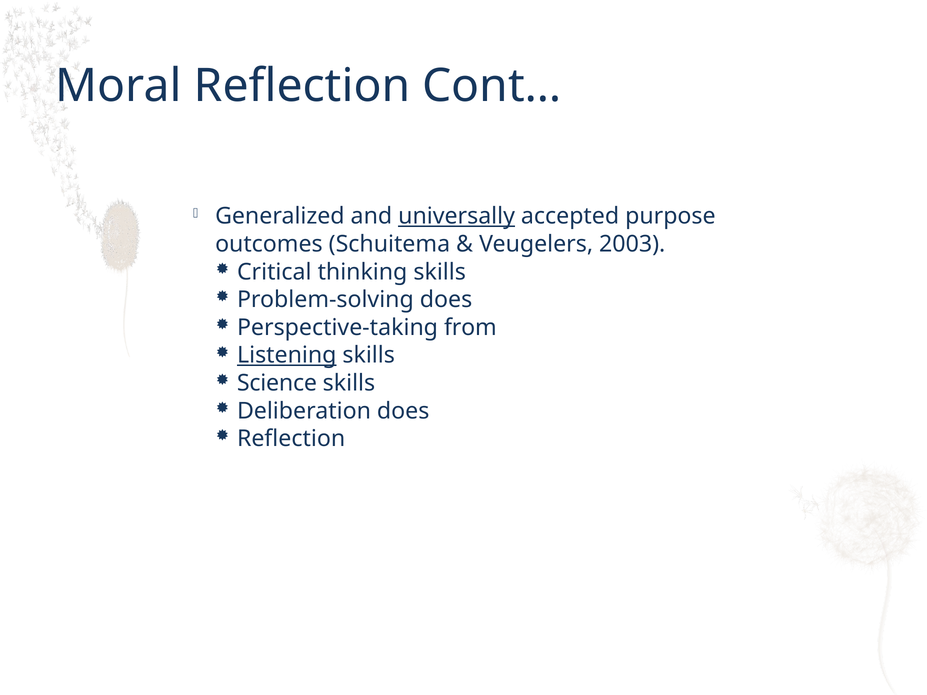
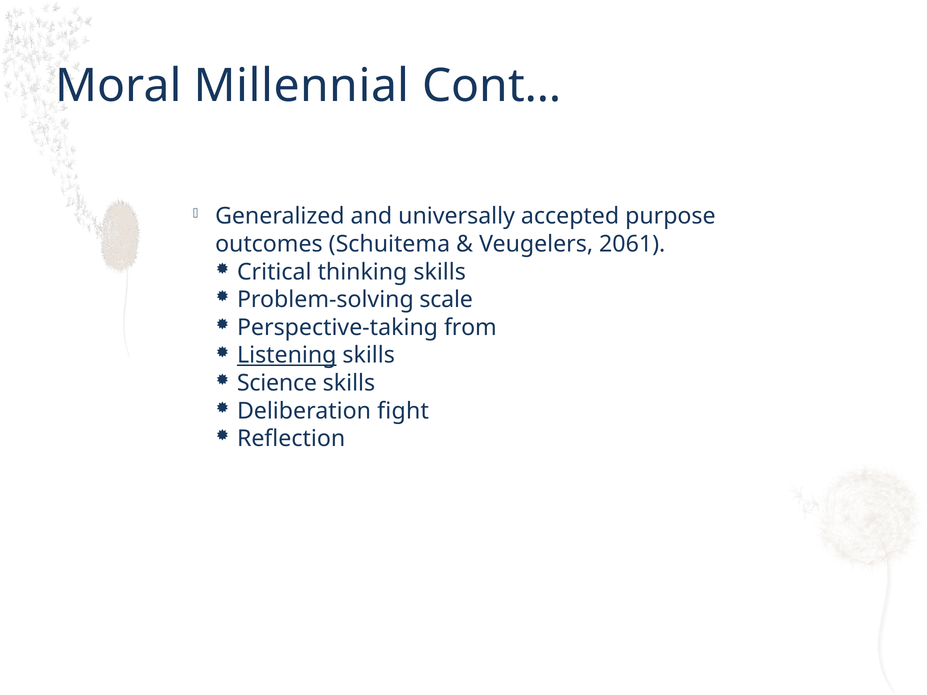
Moral Reflection: Reflection -> Millennial (302, 86)
universally underline: present -> none (457, 216)
2003: 2003 -> 2061 (632, 244)
Problem-solving does: does -> scale (446, 300)
Deliberation does: does -> fight (403, 411)
